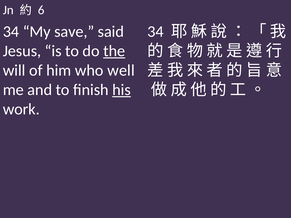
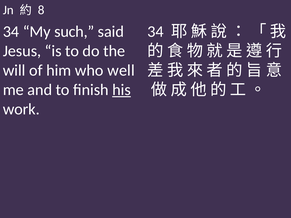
6: 6 -> 8 (41, 10)
save: save -> such (74, 32)
the underline: present -> none (114, 51)
